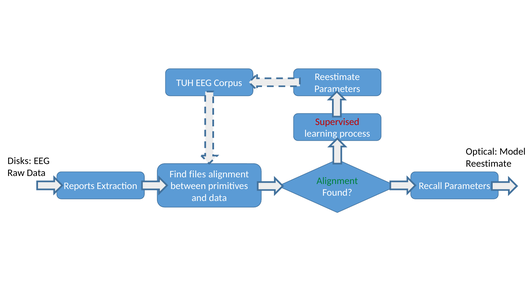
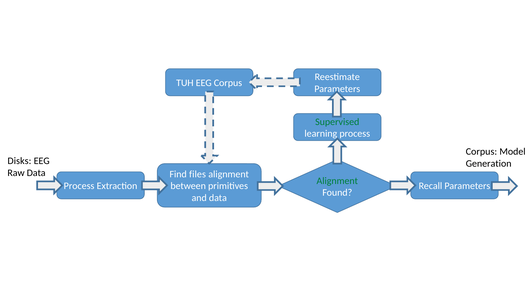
Supervised colour: red -> green (337, 122)
Optical: Optical -> Corpus (481, 152)
Reestimate: Reestimate -> Generation (489, 164)
Reports: Reports -> Process (79, 186)
